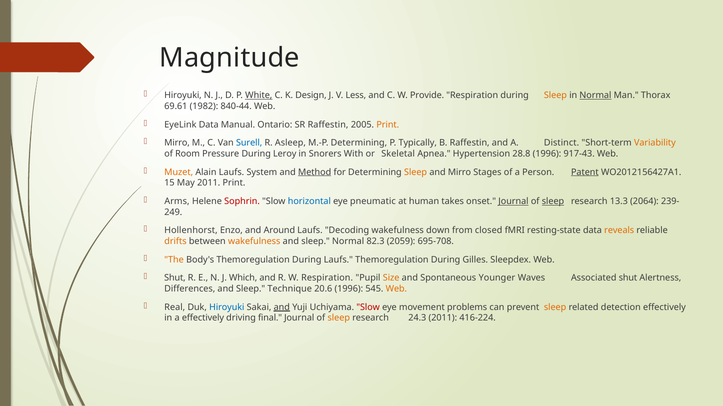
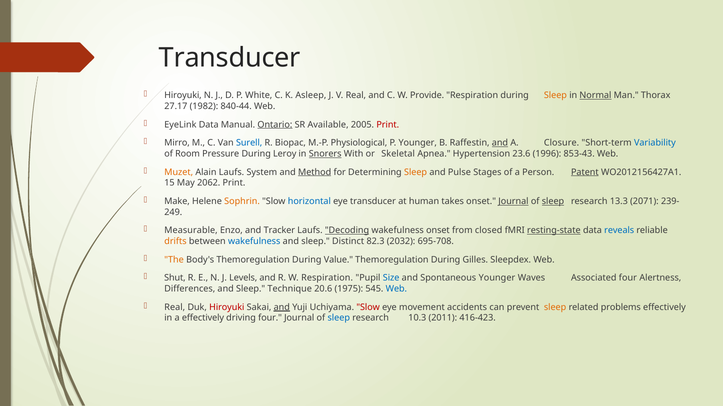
Magnitude: Magnitude -> Transducer (230, 58)
White underline: present -> none (259, 96)
Design: Design -> Asleep (311, 96)
V Less: Less -> Real (356, 96)
69.61: 69.61 -> 27.17 (176, 106)
Ontario underline: none -> present (275, 125)
SR Raffestin: Raffestin -> Available (328, 125)
Print colour: orange -> red (388, 125)
Asleep: Asleep -> Biopac (290, 143)
M.-P Determining: Determining -> Physiological (359, 143)
P Typically: Typically -> Younger (418, 143)
and underline: none -> present (500, 143)
Distinct: Distinct -> Closure (562, 143)
Variability colour: orange -> blue (655, 143)
Snorers underline: none -> present (325, 154)
28.8: 28.8 -> 23.6 (521, 154)
917-43: 917-43 -> 853-43 (579, 154)
and Mirro: Mirro -> Pulse (459, 172)
May 2011: 2011 -> 2062 (209, 183)
Arms: Arms -> Make (177, 202)
Sophrin colour: red -> orange (242, 202)
eye pneumatic: pneumatic -> transducer (373, 202)
2064: 2064 -> 2071 (644, 202)
Hollenhorst: Hollenhorst -> Measurable (191, 231)
Around: Around -> Tracker (279, 231)
Decoding underline: none -> present (347, 231)
wakefulness down: down -> onset (438, 231)
resting-state underline: none -> present (554, 231)
reveals colour: orange -> blue (619, 231)
wakefulness colour: orange -> blue (254, 242)
sleep Normal: Normal -> Distinct (348, 242)
2059: 2059 -> 2032 (401, 242)
During Laufs: Laufs -> Value (338, 260)
Which: Which -> Levels (243, 278)
Size colour: orange -> blue (391, 278)
Associated shut: shut -> four (628, 278)
20.6 1996: 1996 -> 1975 (349, 289)
Web colour: orange -> blue (396, 289)
Hiroyuki colour: blue -> red (227, 308)
problems: problems -> accidents (467, 308)
detection: detection -> problems (621, 308)
driving final: final -> four (270, 318)
sleep colour: orange -> blue (339, 318)
24.3: 24.3 -> 10.3 (417, 318)
416-224: 416-224 -> 416-423 (478, 318)
